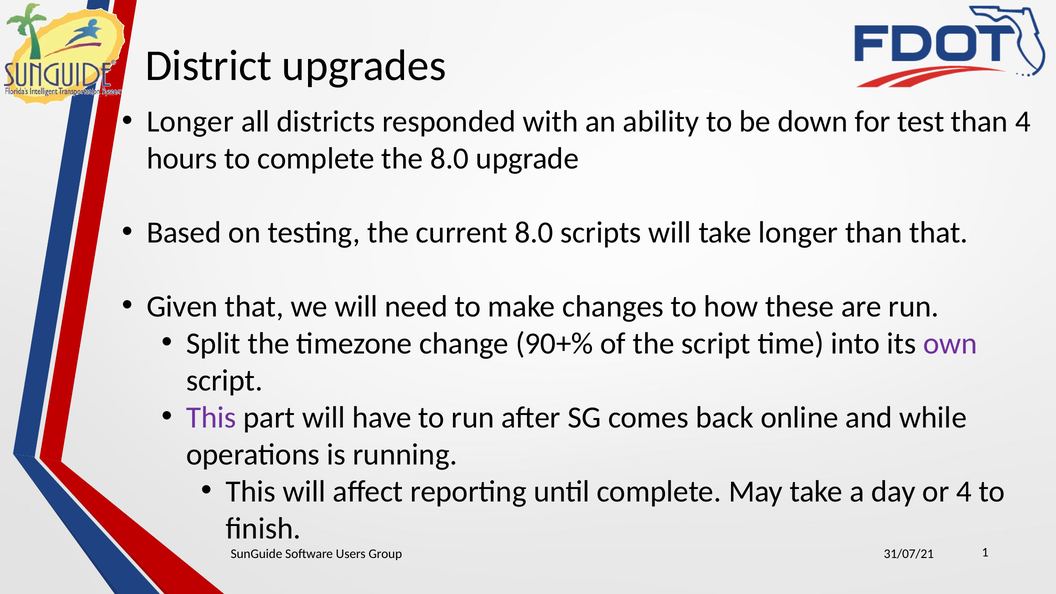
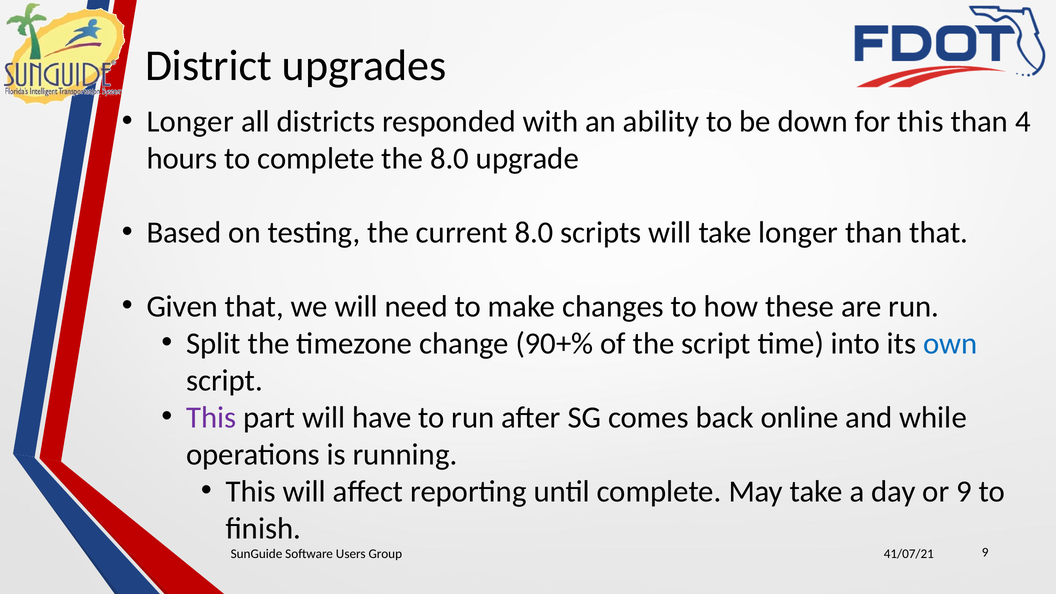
for test: test -> this (921, 122)
own colour: purple -> blue (950, 343)
or 4: 4 -> 9 (964, 491)
31/07/21: 31/07/21 -> 41/07/21 (909, 554)
Group 1: 1 -> 9 (985, 552)
